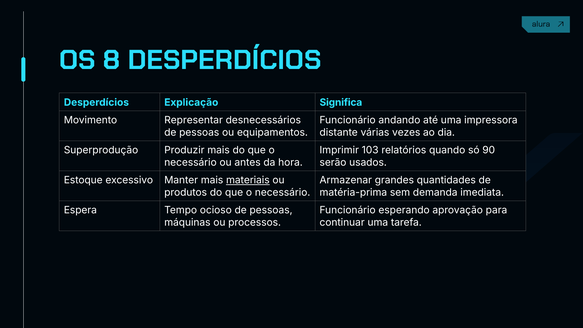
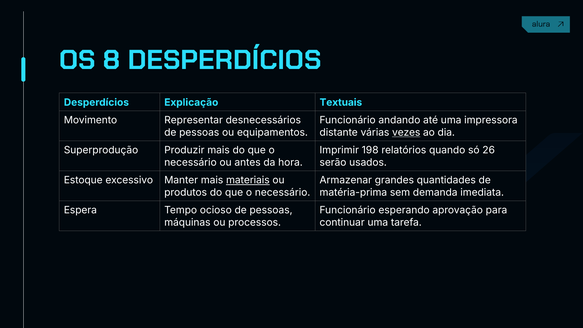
Significa: Significa -> Textuais (341, 102)
vezes underline: none -> present (406, 132)
103: 103 -> 198 (370, 150)
90: 90 -> 26 (489, 150)
